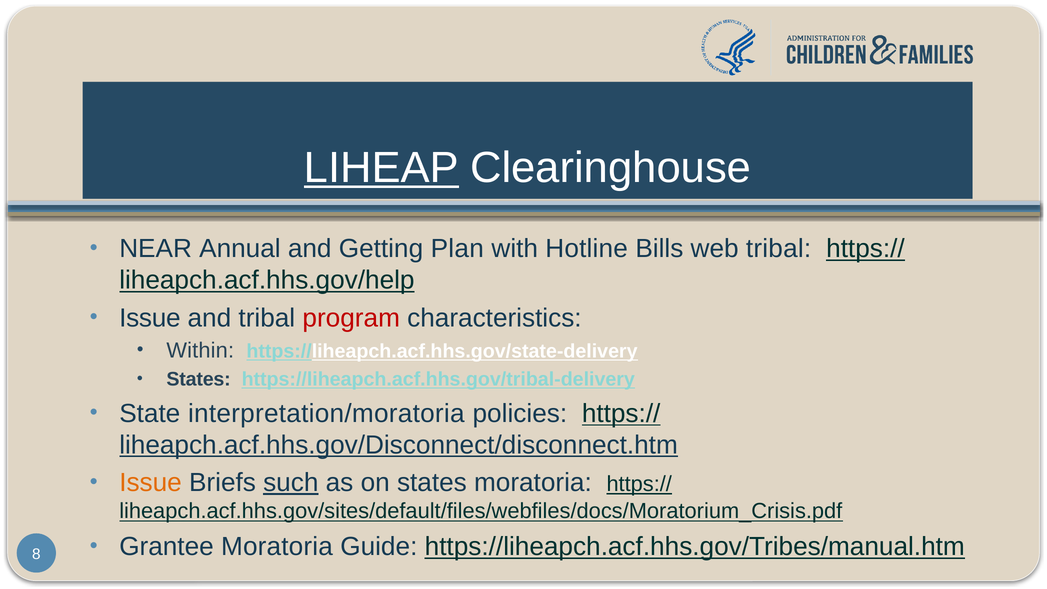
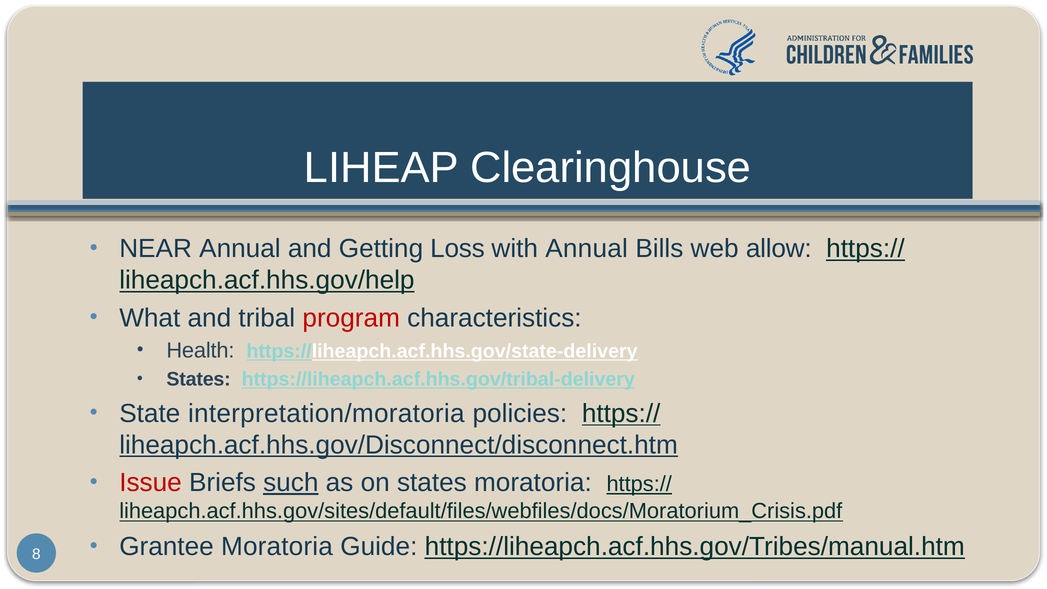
LIHEAP underline: present -> none (381, 168)
Plan: Plan -> Loss (457, 249)
with Hotline: Hotline -> Annual (587, 249)
web tribal: tribal -> allow (779, 249)
Issue: Issue -> What (150, 318)
Within: Within -> Health (200, 350)
Issue colour: orange -> red (151, 483)
